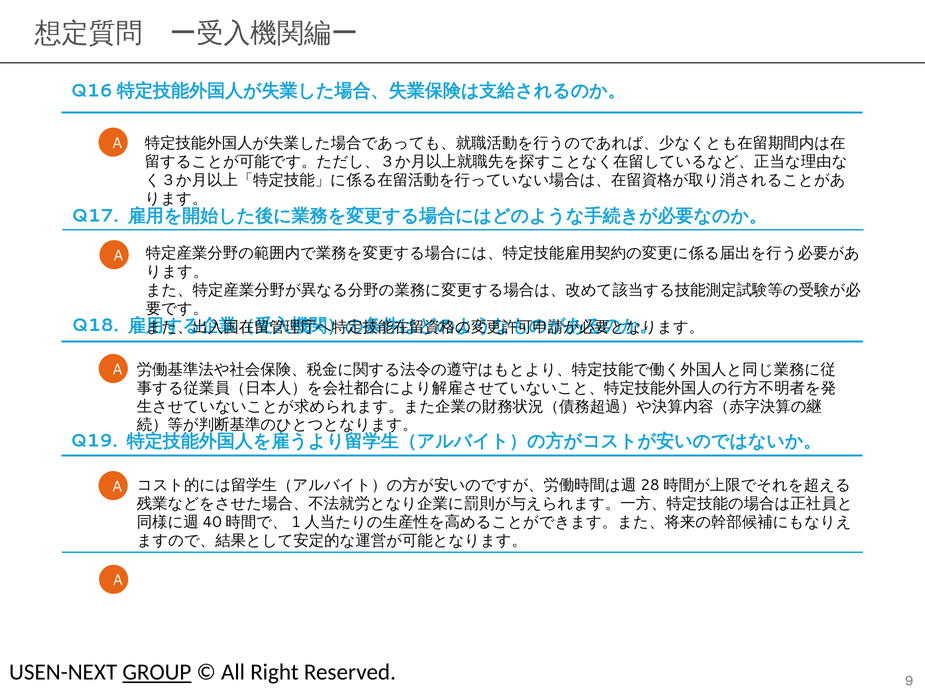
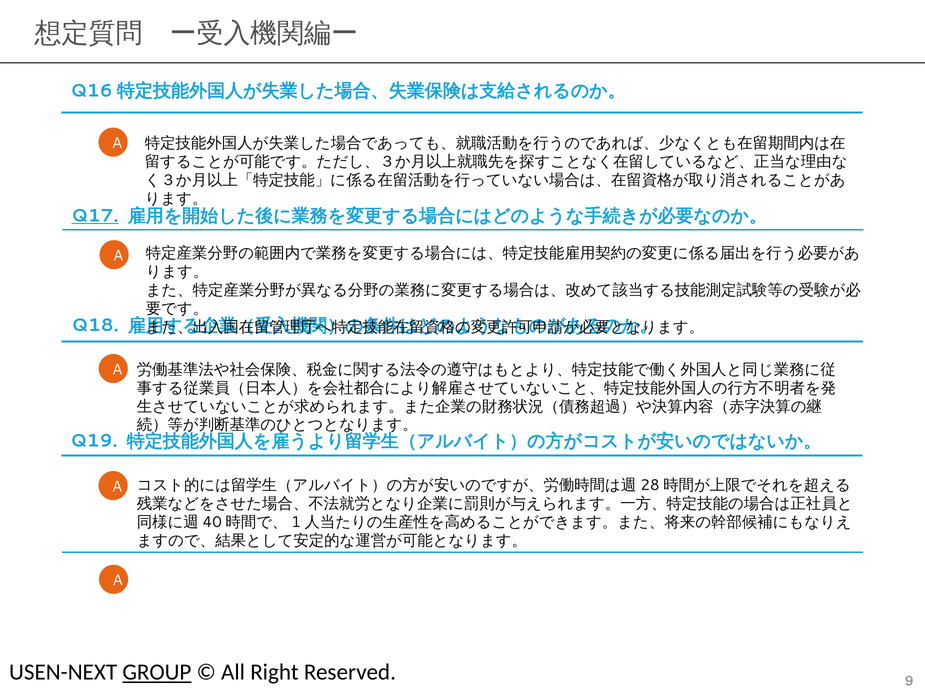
Q17 underline: none -> present (95, 216)
